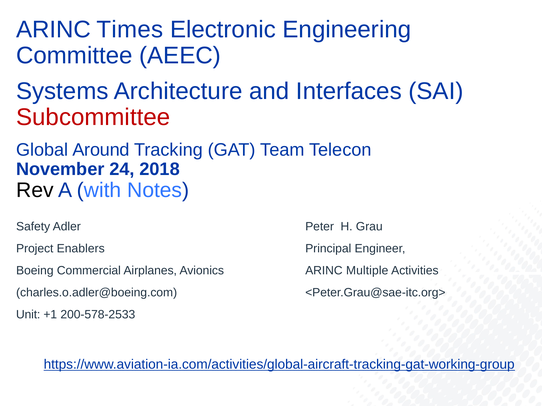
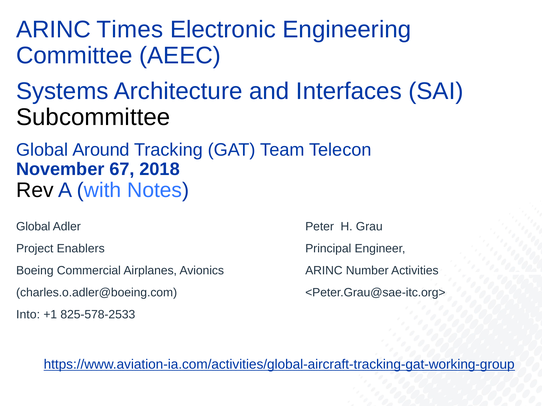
Subcommittee colour: red -> black (93, 117)
24: 24 -> 67 (122, 169)
Safety: Safety -> Global (33, 227)
Multiple: Multiple -> Number (367, 271)
Unit: Unit -> Into (28, 315)
200-578-2533: 200-578-2533 -> 825-578-2533 (98, 315)
